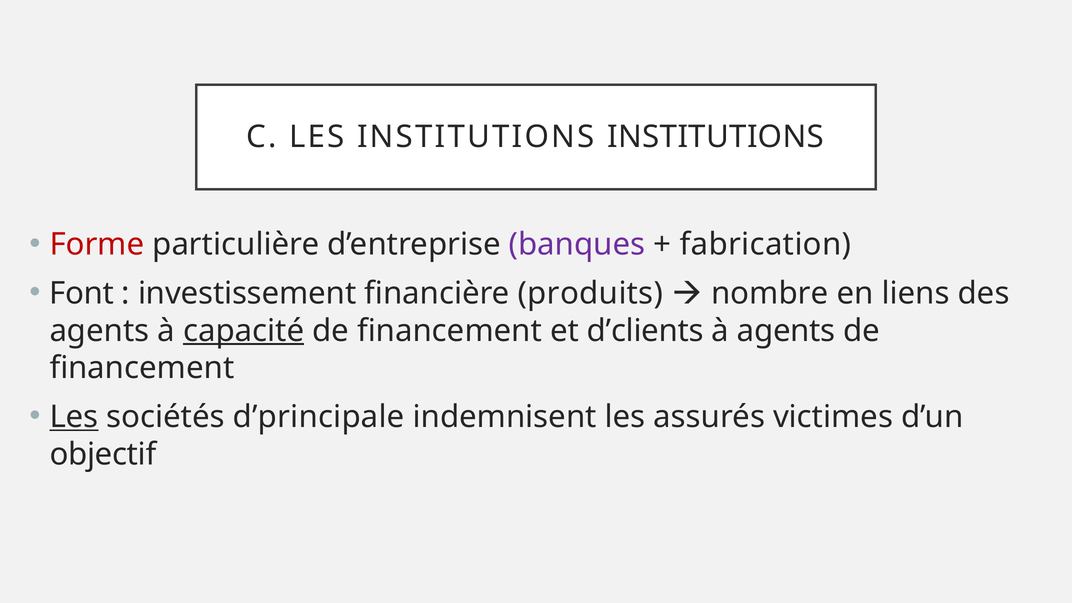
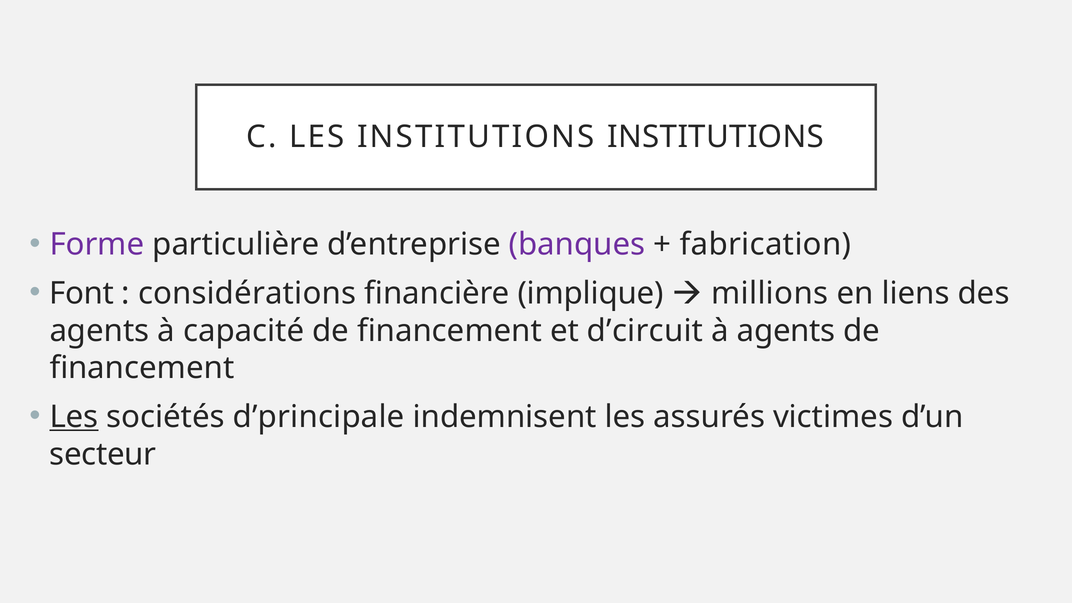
Forme colour: red -> purple (97, 245)
investissement: investissement -> considérations (247, 293)
produits: produits -> implique (591, 293)
nombre: nombre -> millions (770, 293)
capacité underline: present -> none (244, 331)
d’clients: d’clients -> d’circuit (645, 331)
objectif: objectif -> secteur (103, 454)
